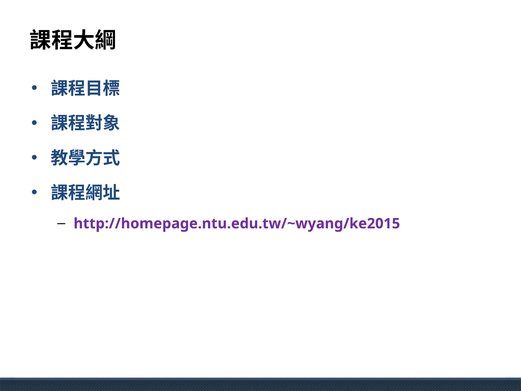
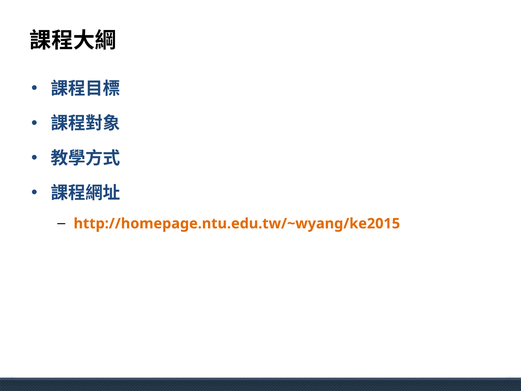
http://homepage.ntu.edu.tw/~wyang/ke2015 colour: purple -> orange (237, 223)
